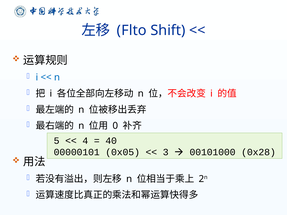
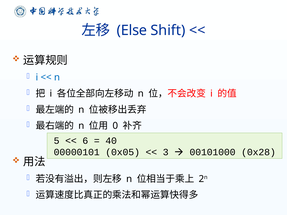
Flto: Flto -> Else (132, 30)
4: 4 -> 6 (85, 141)
